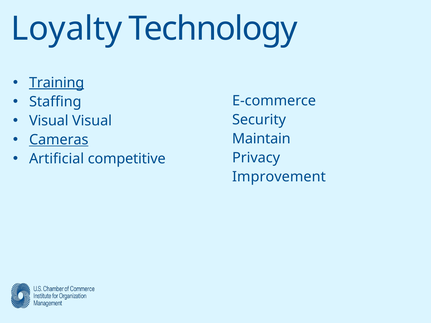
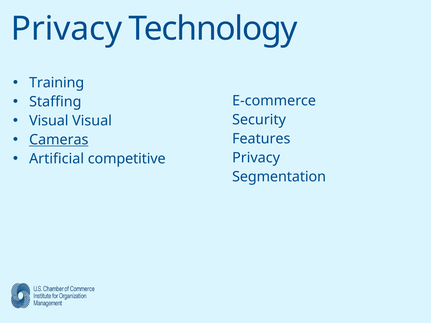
Loyalty: Loyalty -> Privacy (67, 29)
Training underline: present -> none (57, 83)
Maintain: Maintain -> Features (261, 139)
Improvement: Improvement -> Segmentation (279, 177)
